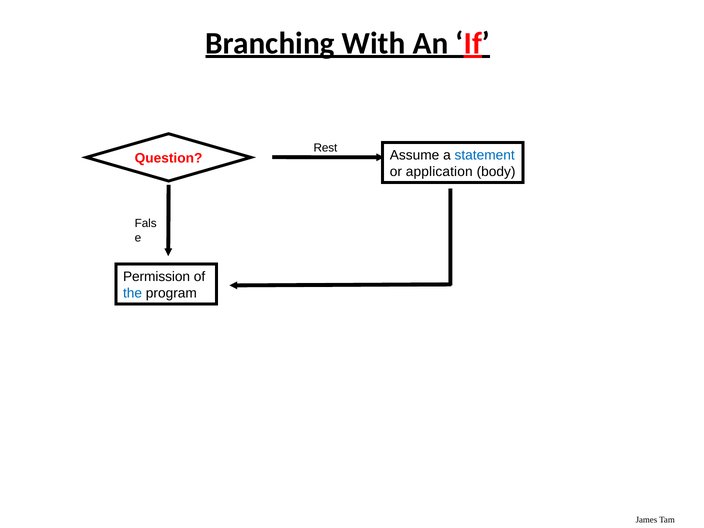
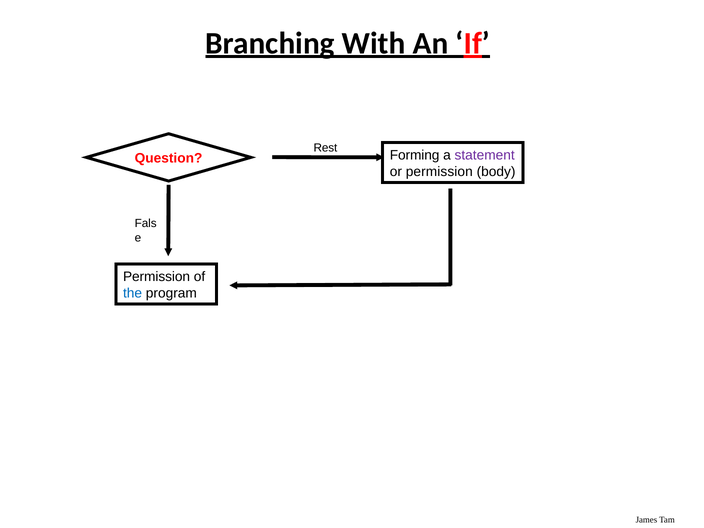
Assume: Assume -> Forming (415, 155)
statement colour: blue -> purple (485, 155)
or application: application -> permission (439, 172)
